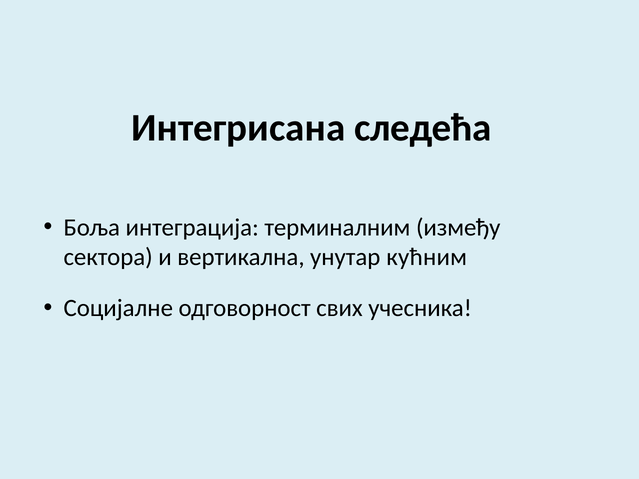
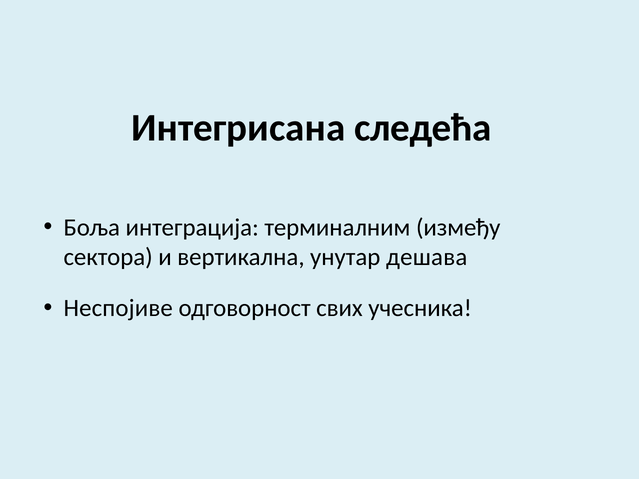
кућним: кућним -> дешава (427, 257)
Социјалне: Социјалне -> Неспојиве (118, 308)
